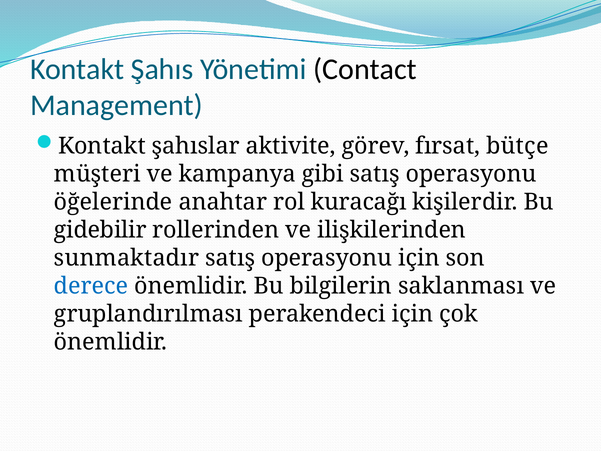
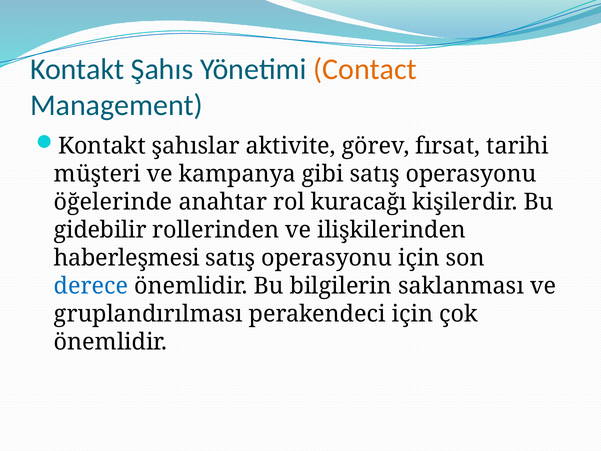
Contact colour: black -> orange (365, 69)
bütçe: bütçe -> tarihi (518, 146)
sunmaktadır: sunmaktadır -> haberleşmesi (127, 258)
